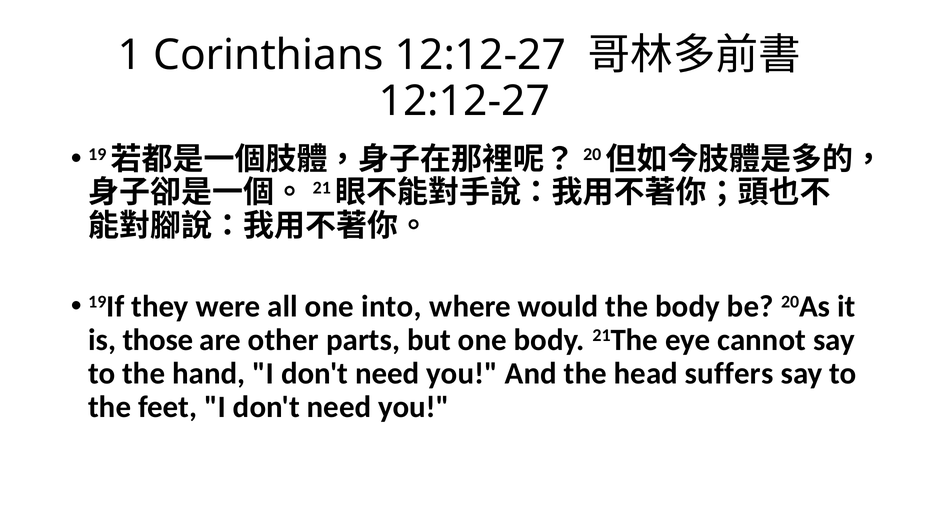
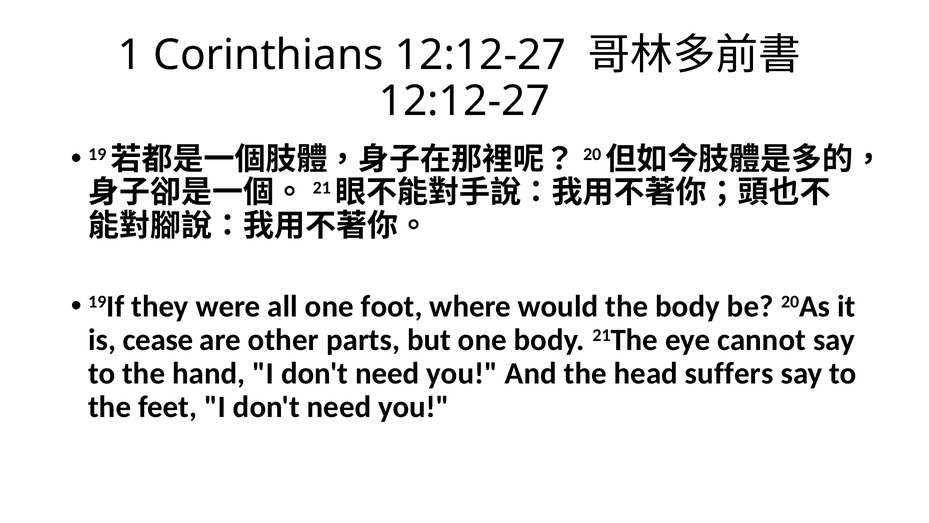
into: into -> foot (392, 306)
those: those -> cease (158, 340)
